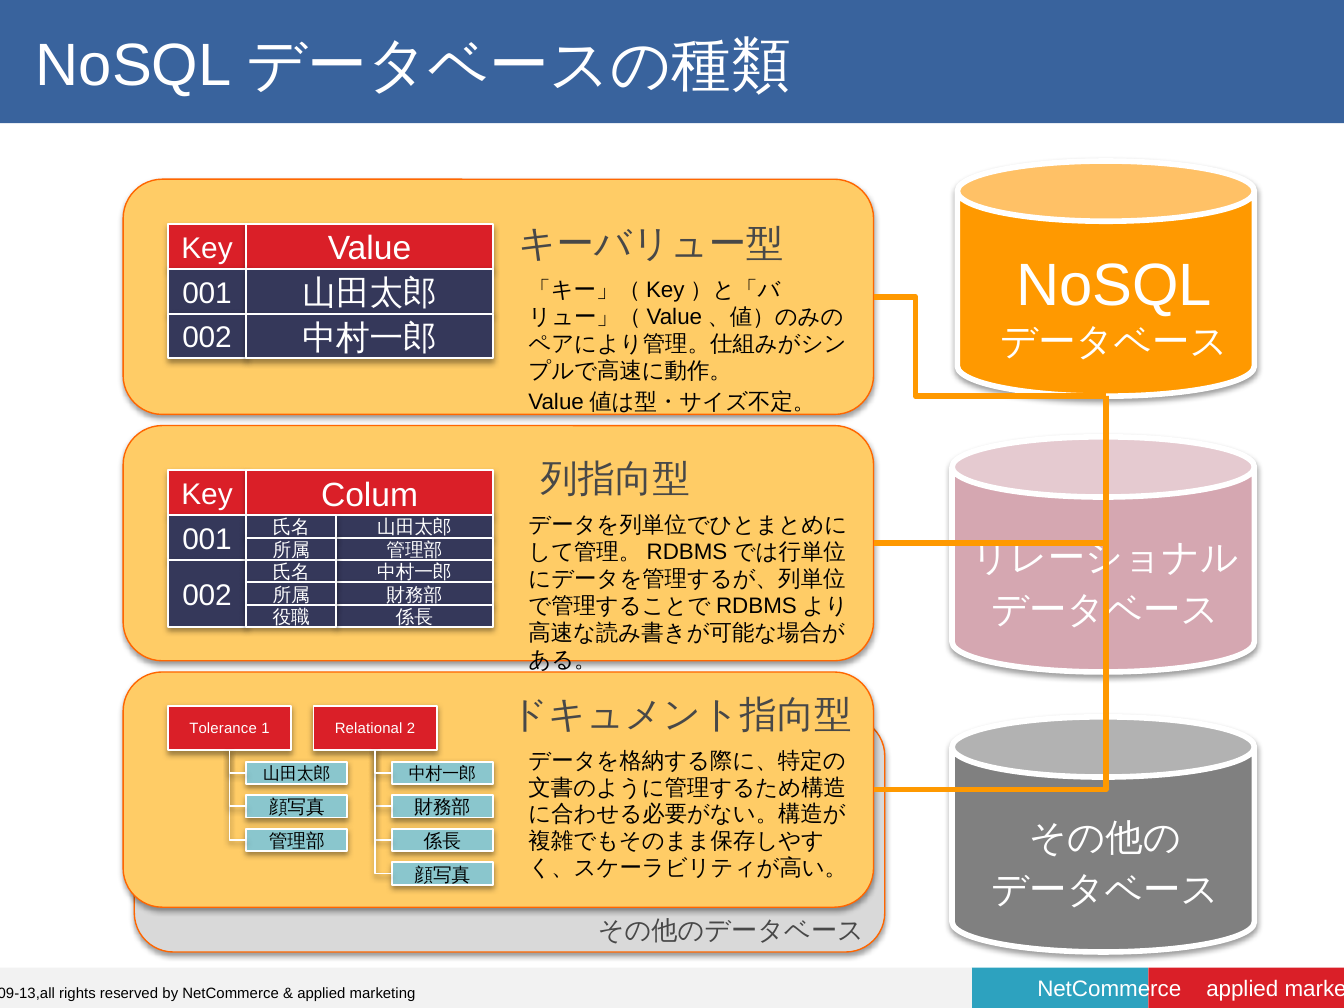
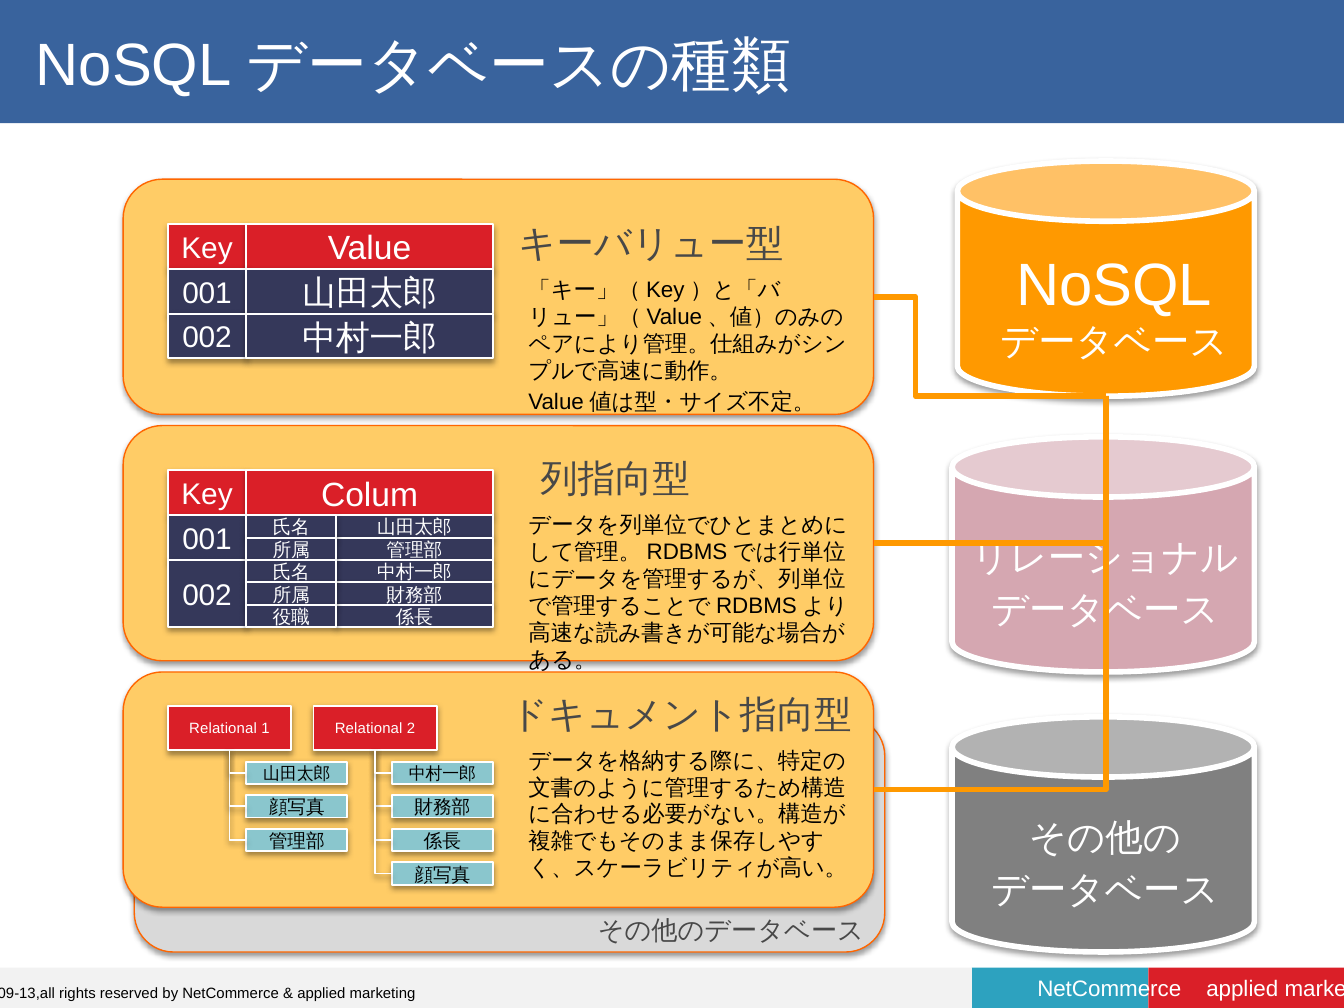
Tolerance: Tolerance -> Relational (223, 729)
